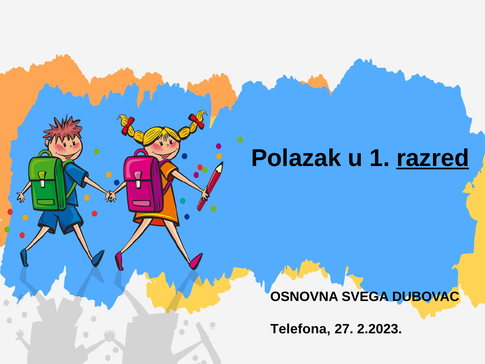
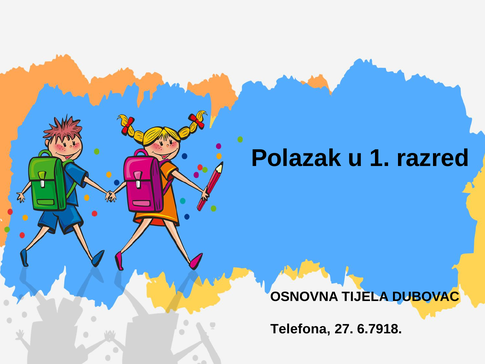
razred underline: present -> none (433, 158)
SVEGA: SVEGA -> TIJELA (365, 296)
2.2023: 2.2023 -> 6.7918 (380, 329)
